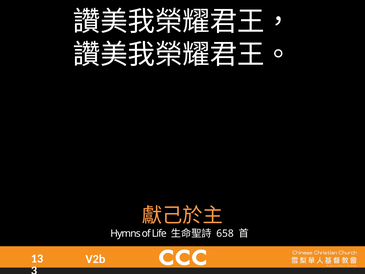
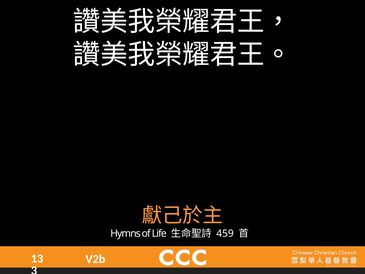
658: 658 -> 459 (225, 233)
